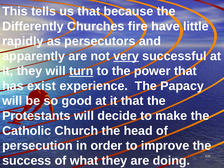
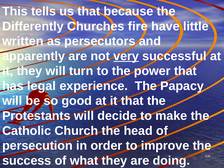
rapidly: rapidly -> written (23, 41)
turn underline: present -> none (81, 71)
exist: exist -> legal (42, 86)
